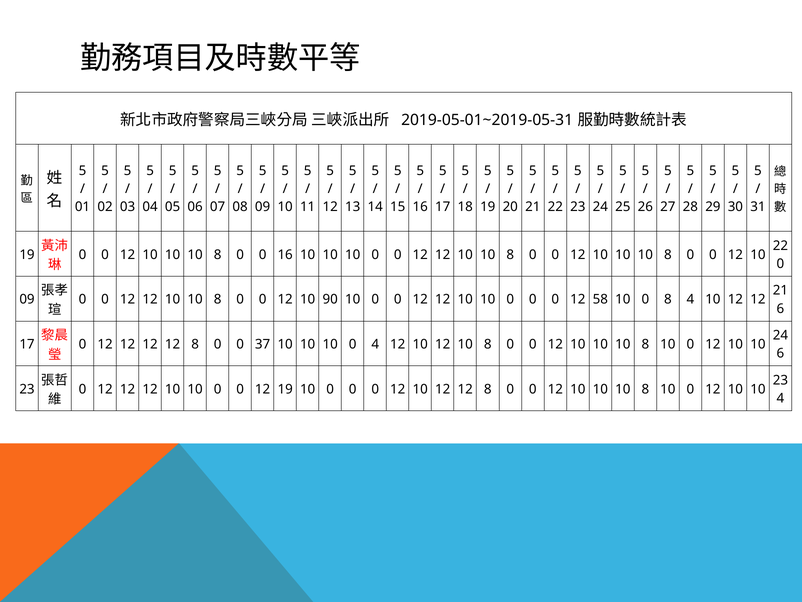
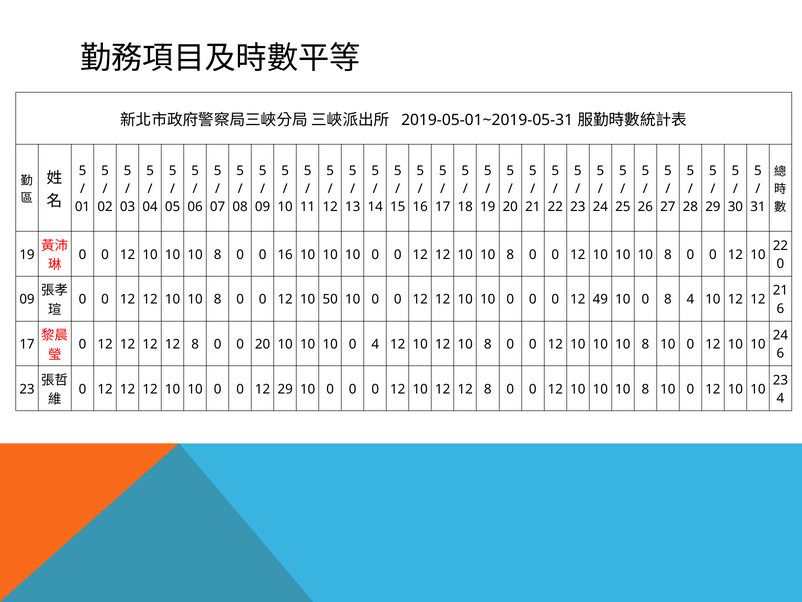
90: 90 -> 50 (330, 299)
58: 58 -> 49 (600, 299)
0 37: 37 -> 20 (263, 344)
12 19: 19 -> 29 (285, 389)
